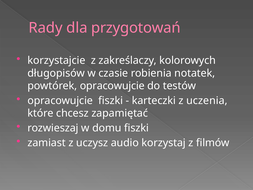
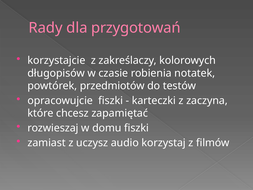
powtórek opracowujcie: opracowujcie -> przedmiotów (112, 86)
uczenia: uczenia -> zaczyna (207, 100)
